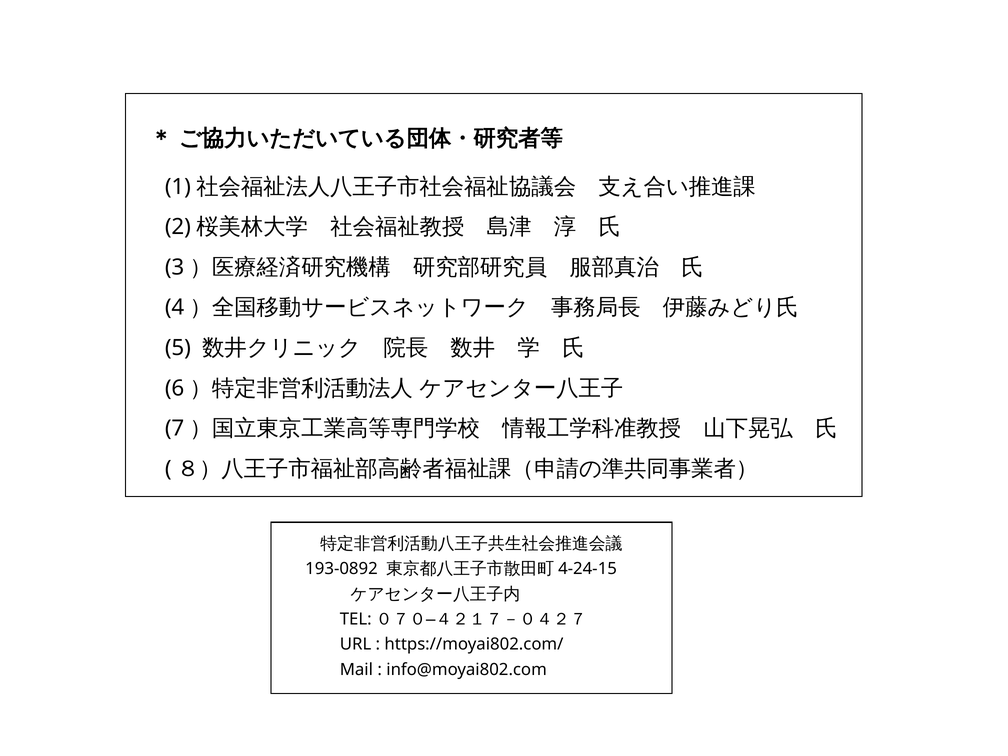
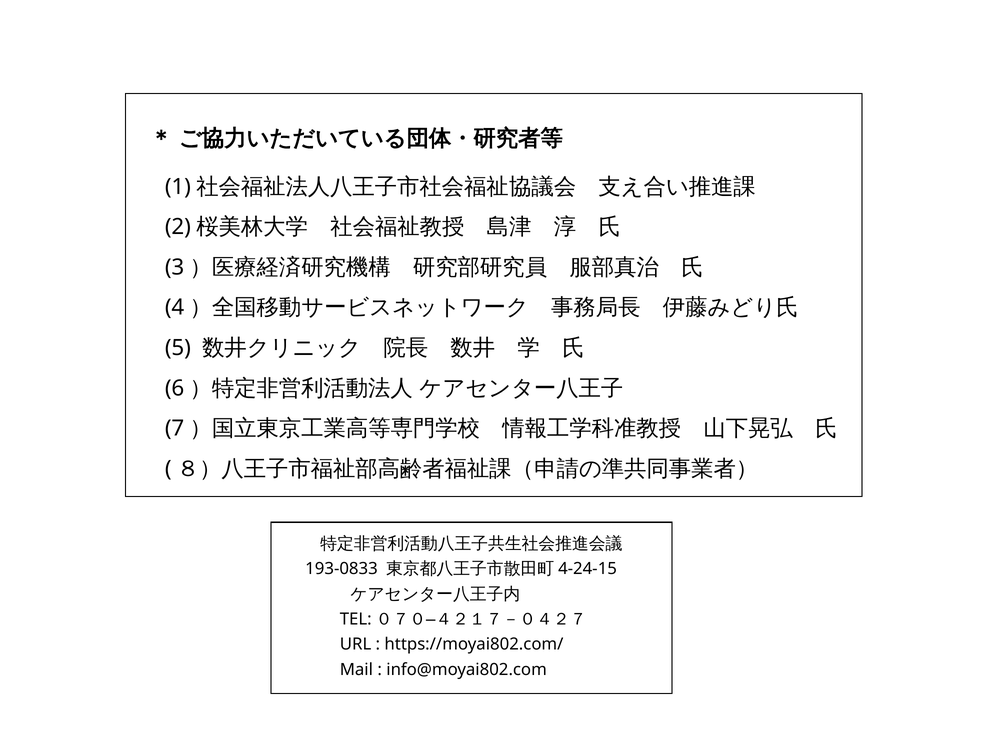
193-0892: 193-0892 -> 193-0833 (341, 569)
